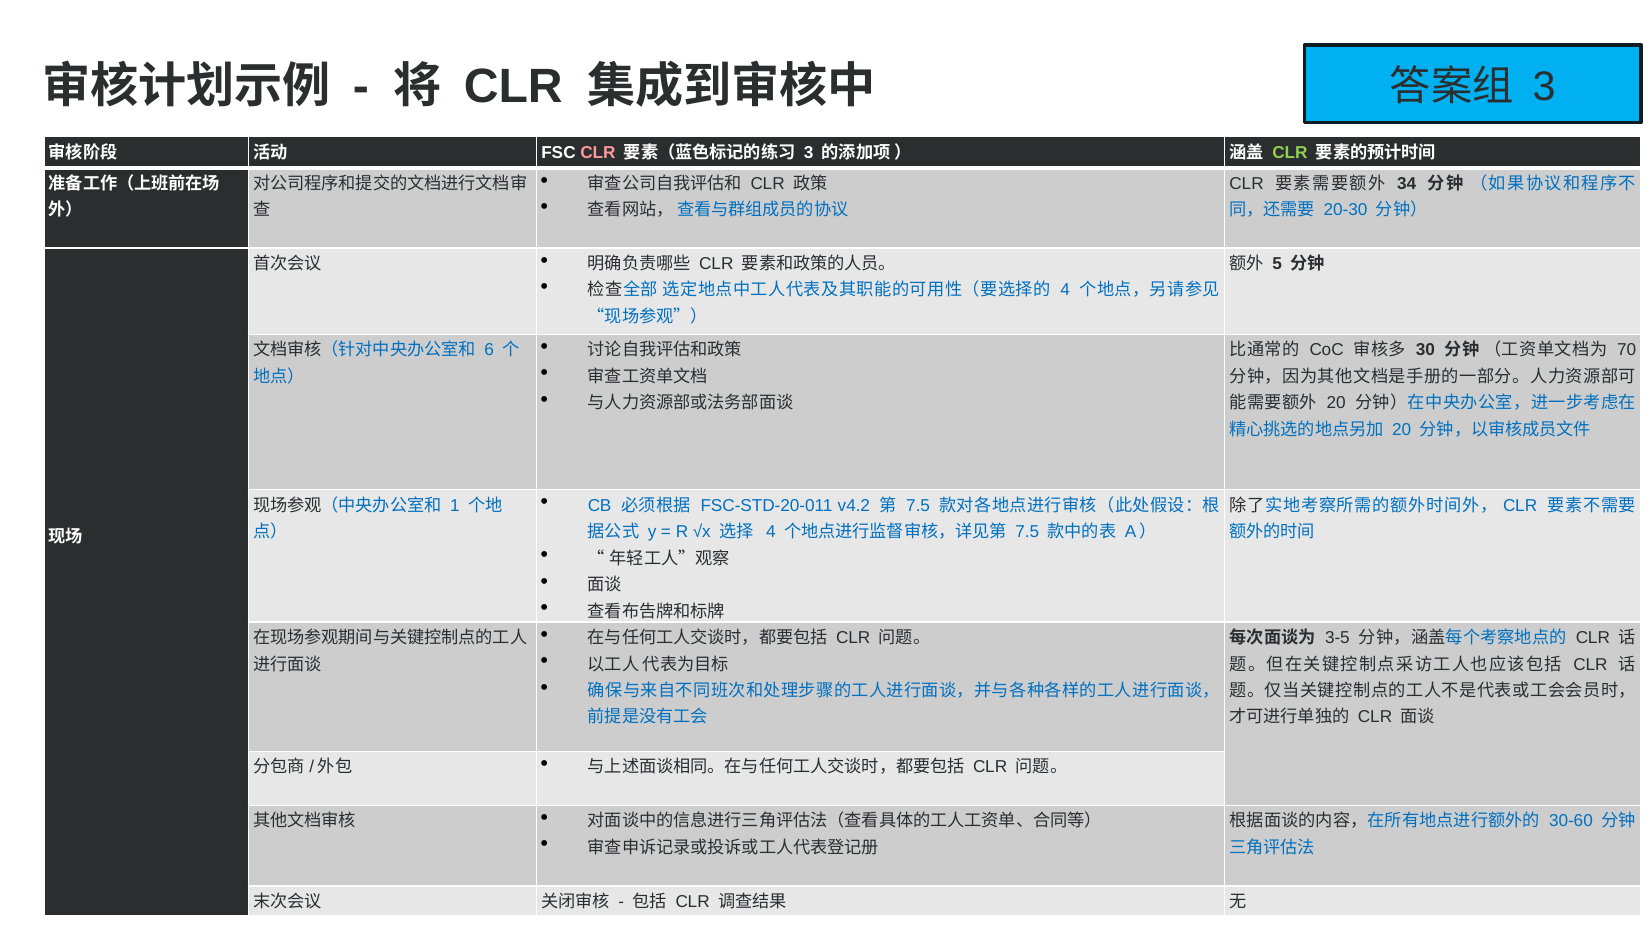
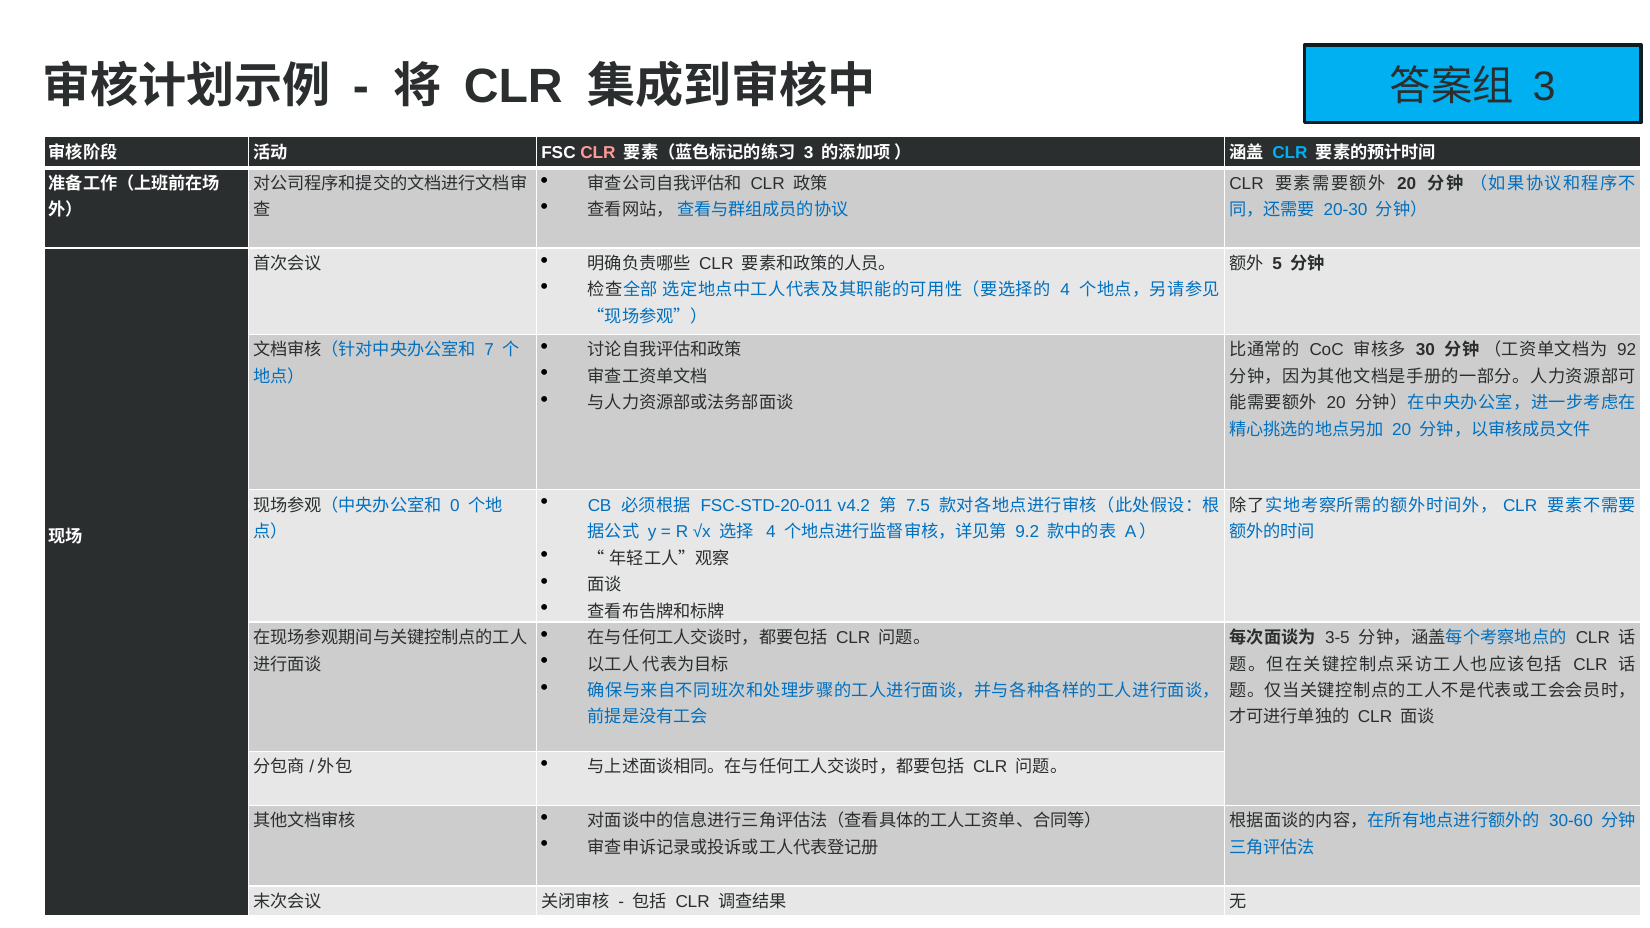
CLR colour: light green -> light blue (1290, 152)
34: 34 -> 20 (1407, 184)
6: 6 -> 7 (489, 350)
70: 70 -> 92 (1627, 350)
1: 1 -> 0 (455, 506)
7.5: 7.5 -> 9.2 (1027, 532)
